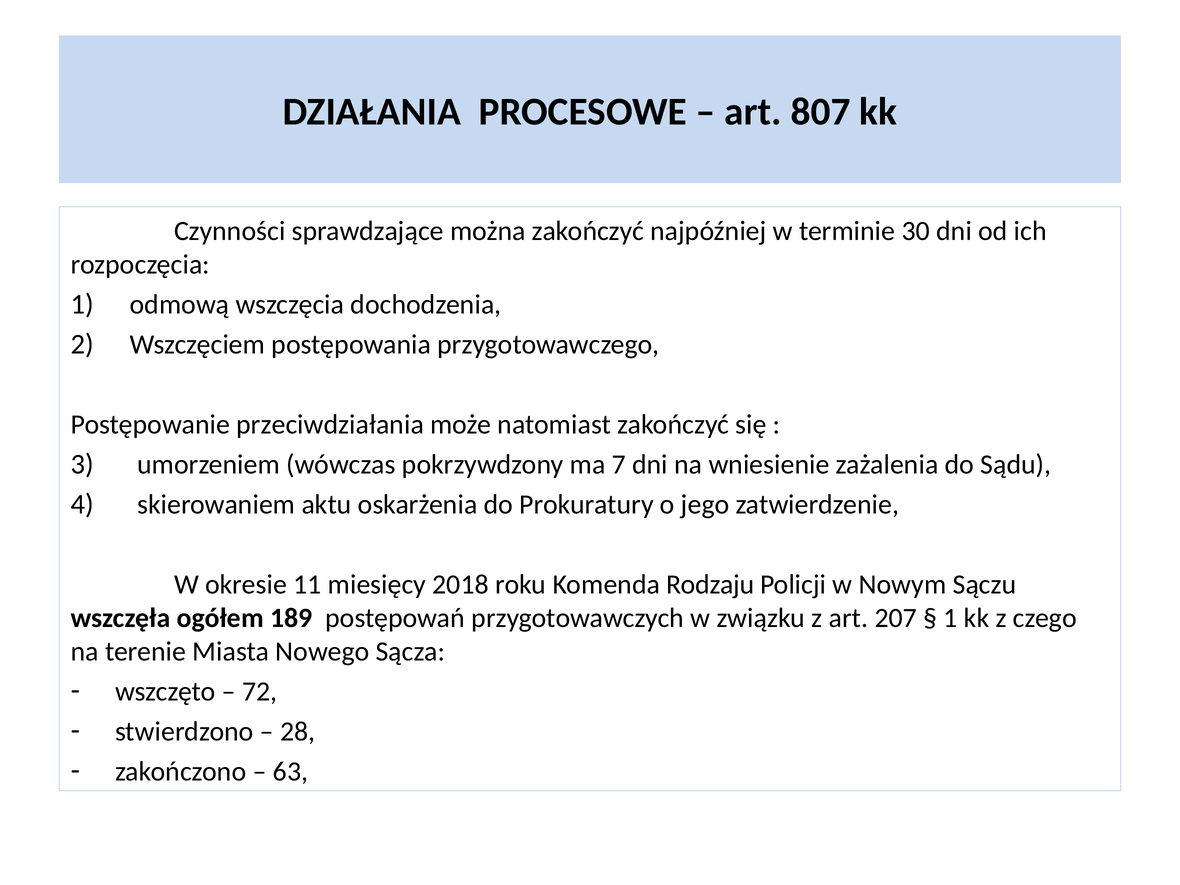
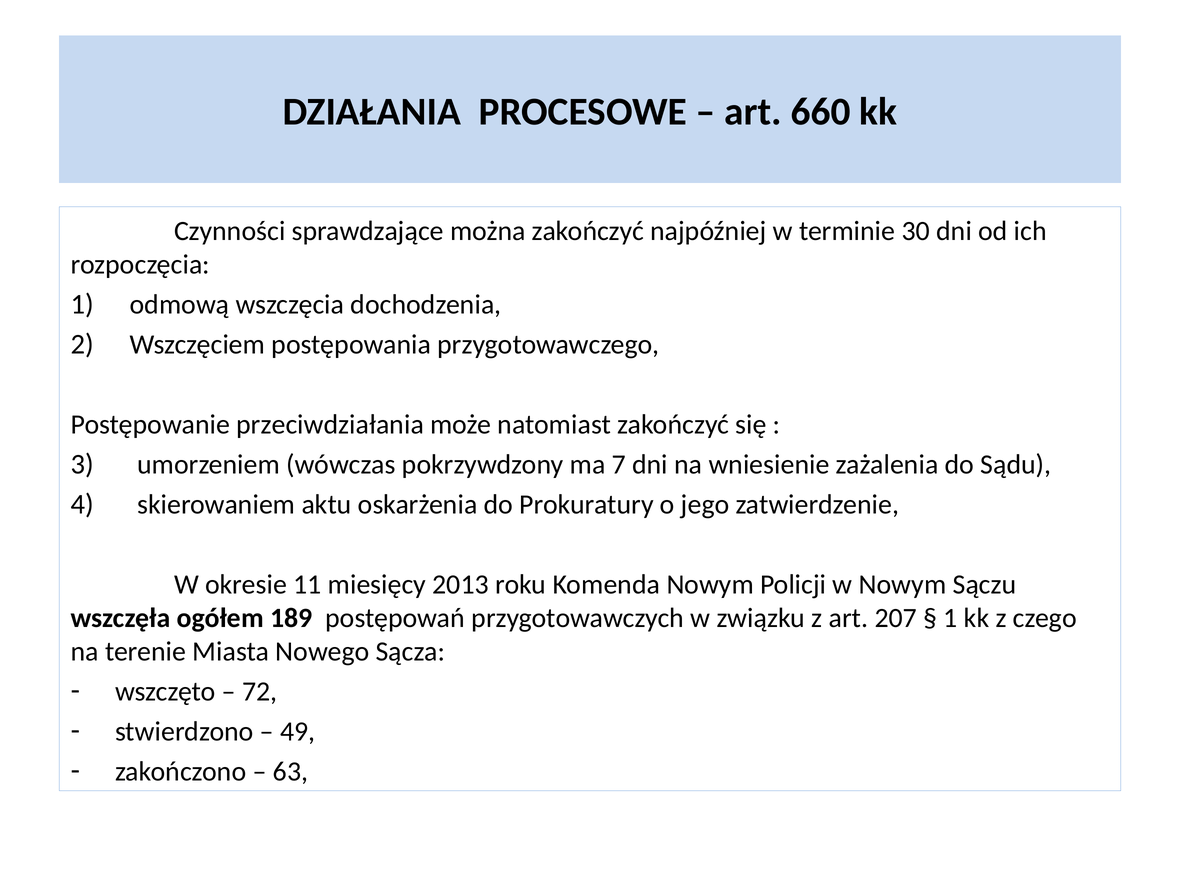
807: 807 -> 660 (821, 112)
2018: 2018 -> 2013 (461, 585)
Komenda Rodzaju: Rodzaju -> Nowym (710, 585)
28: 28 -> 49 (298, 731)
